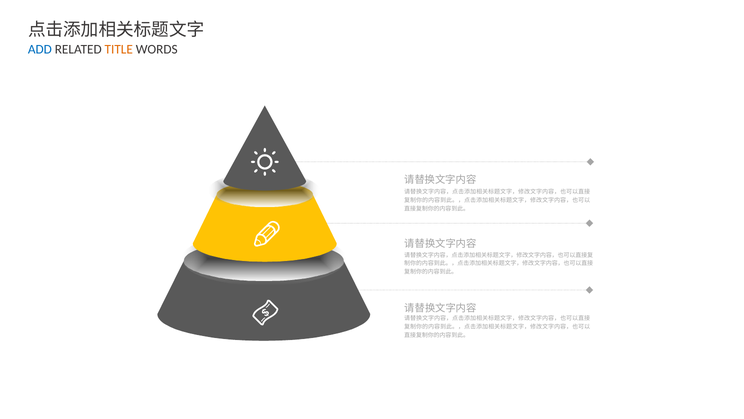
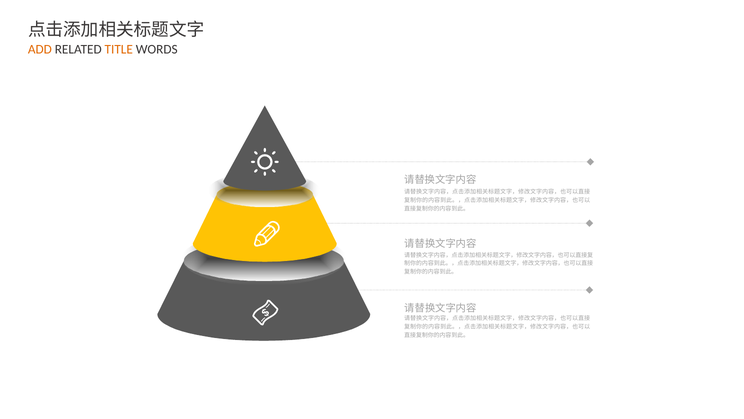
ADD colour: blue -> orange (40, 50)
